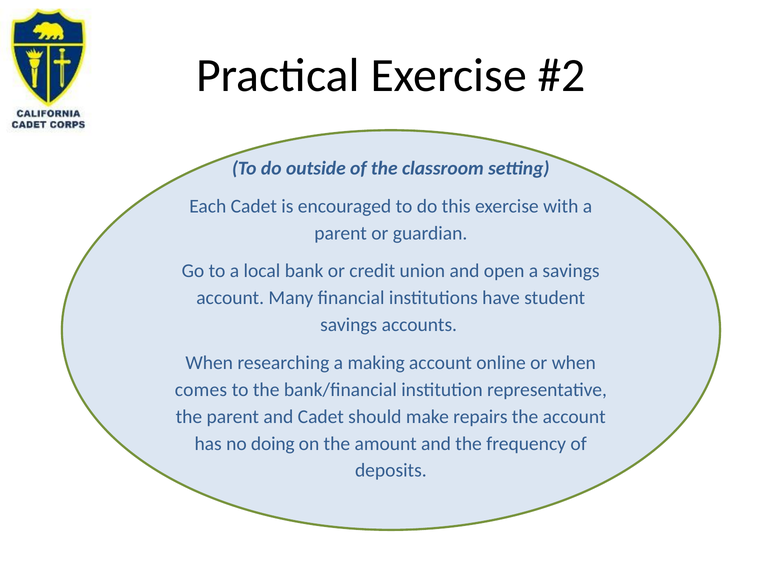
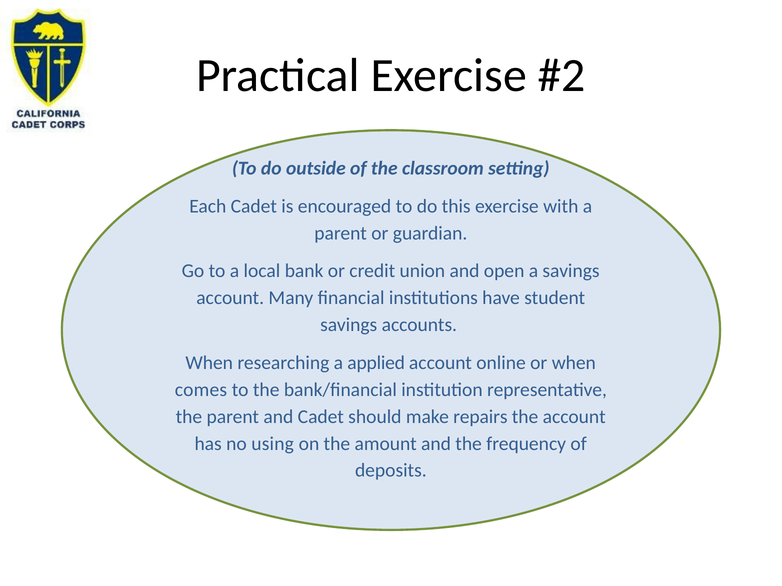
making: making -> applied (376, 363)
doing: doing -> using (273, 444)
